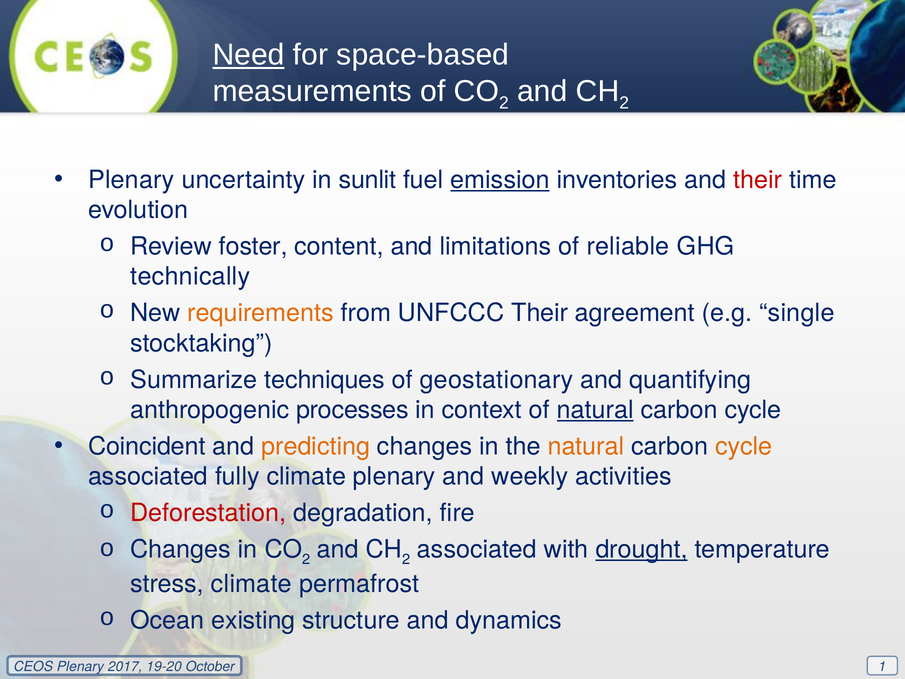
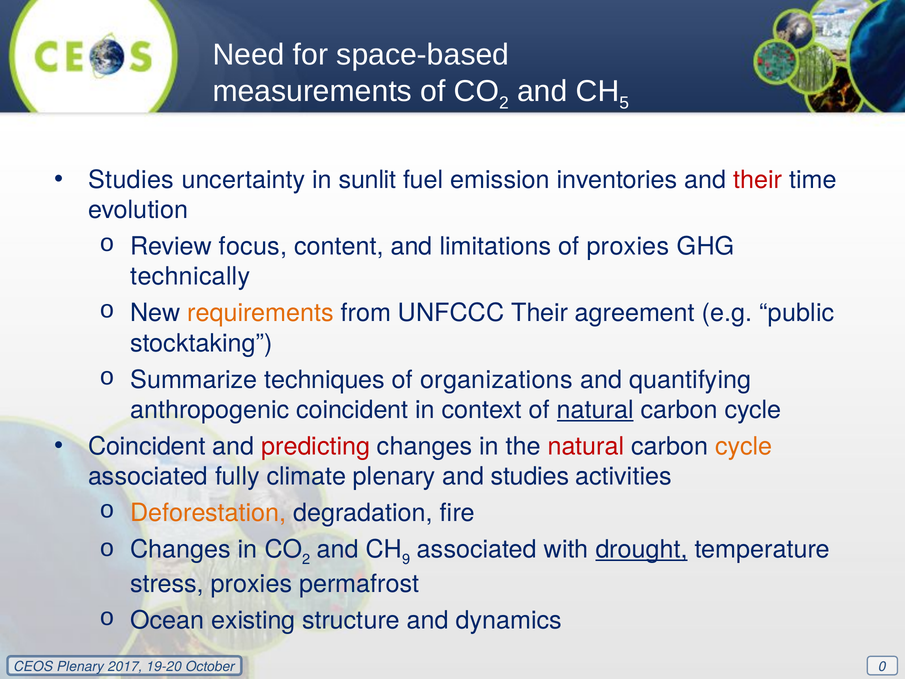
Need underline: present -> none (249, 55)
2: 2 -> 5 (624, 103)
Plenary: Plenary -> Studies (131, 180)
emission underline: present -> none (500, 180)
foster: foster -> focus (253, 246)
of reliable: reliable -> proxies (628, 246)
single: single -> public (797, 313)
geostationary: geostationary -> organizations (496, 380)
anthropogenic processes: processes -> coincident (352, 410)
predicting colour: orange -> red (316, 446)
natural colour: orange -> red (586, 446)
and weekly: weekly -> studies (530, 476)
Deforestation colour: red -> orange (208, 513)
2: 2 -> 9 (406, 559)
stress climate: climate -> proxies (252, 584)
1: 1 -> 0 (882, 666)
